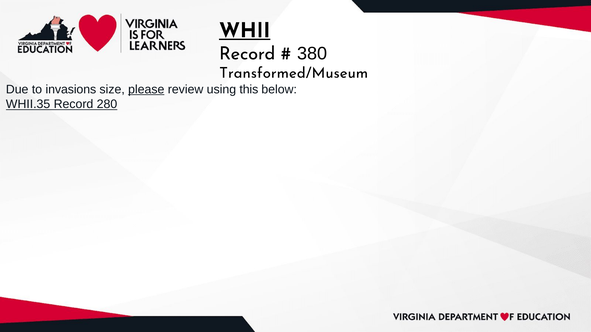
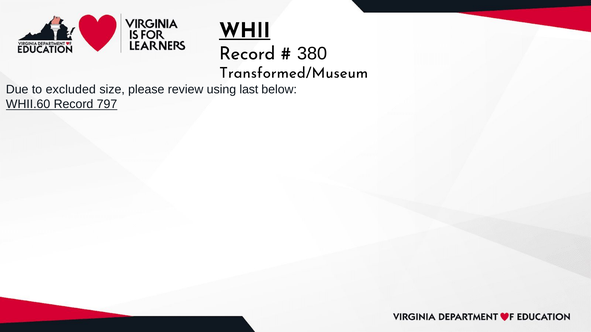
invasions: invasions -> excluded (71, 90)
please underline: present -> none (146, 90)
this: this -> last (249, 90)
WHII.35: WHII.35 -> WHII.60 (28, 104)
280: 280 -> 797 (107, 104)
